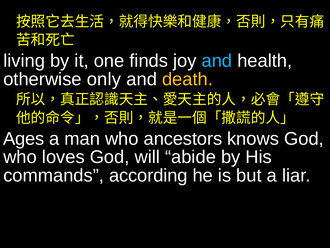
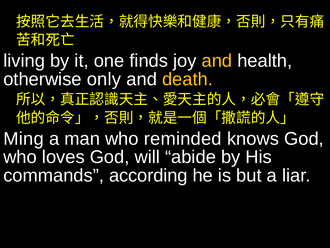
and colour: light blue -> yellow (217, 61)
Ages: Ages -> Ming (24, 138)
ancestors: ancestors -> reminded (183, 138)
